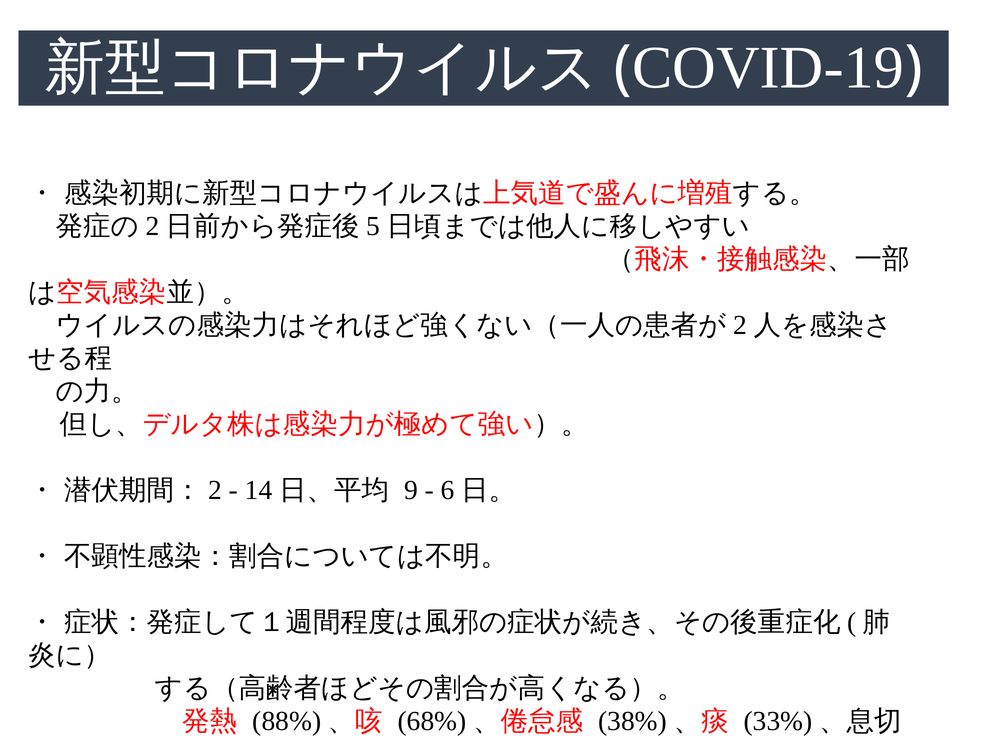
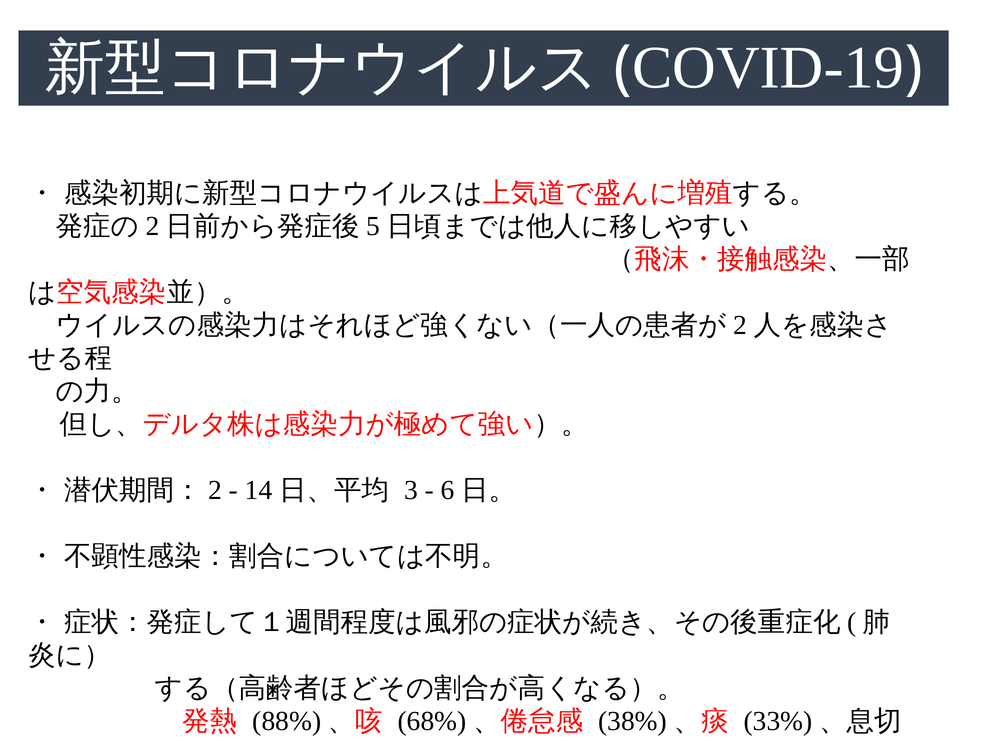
9: 9 -> 3 (411, 490)
